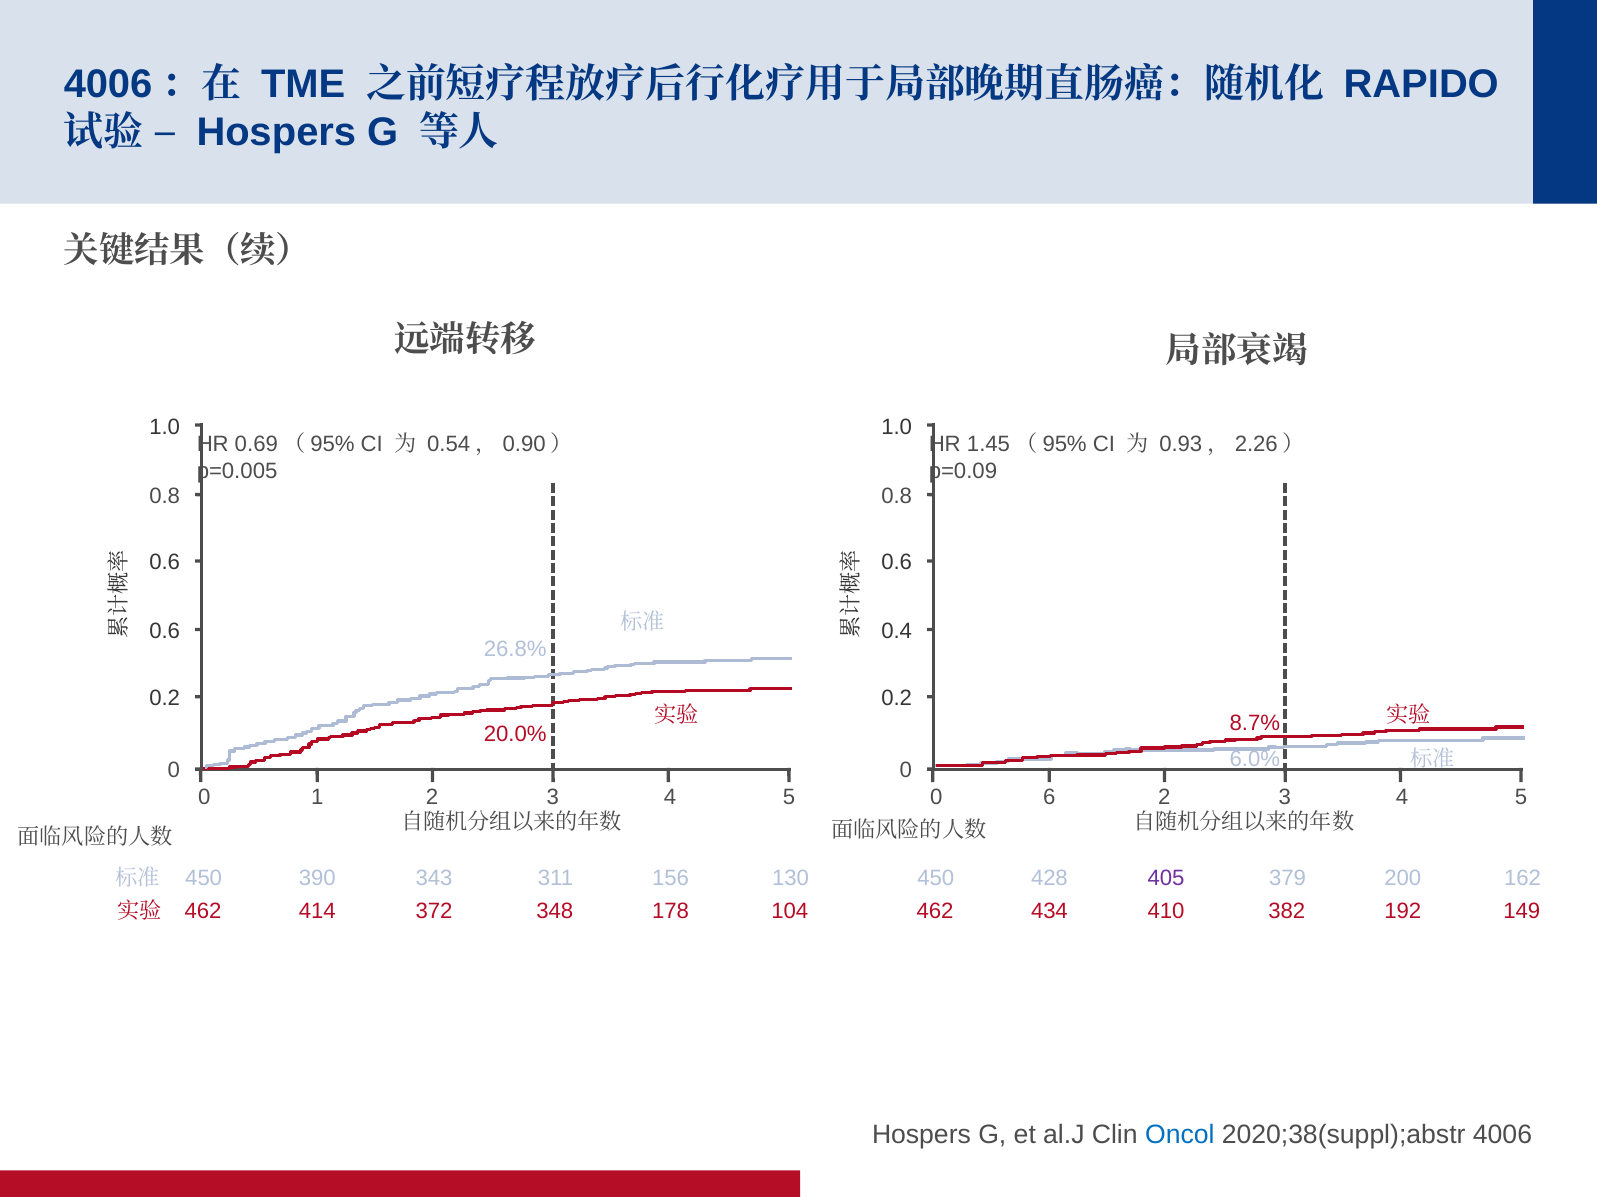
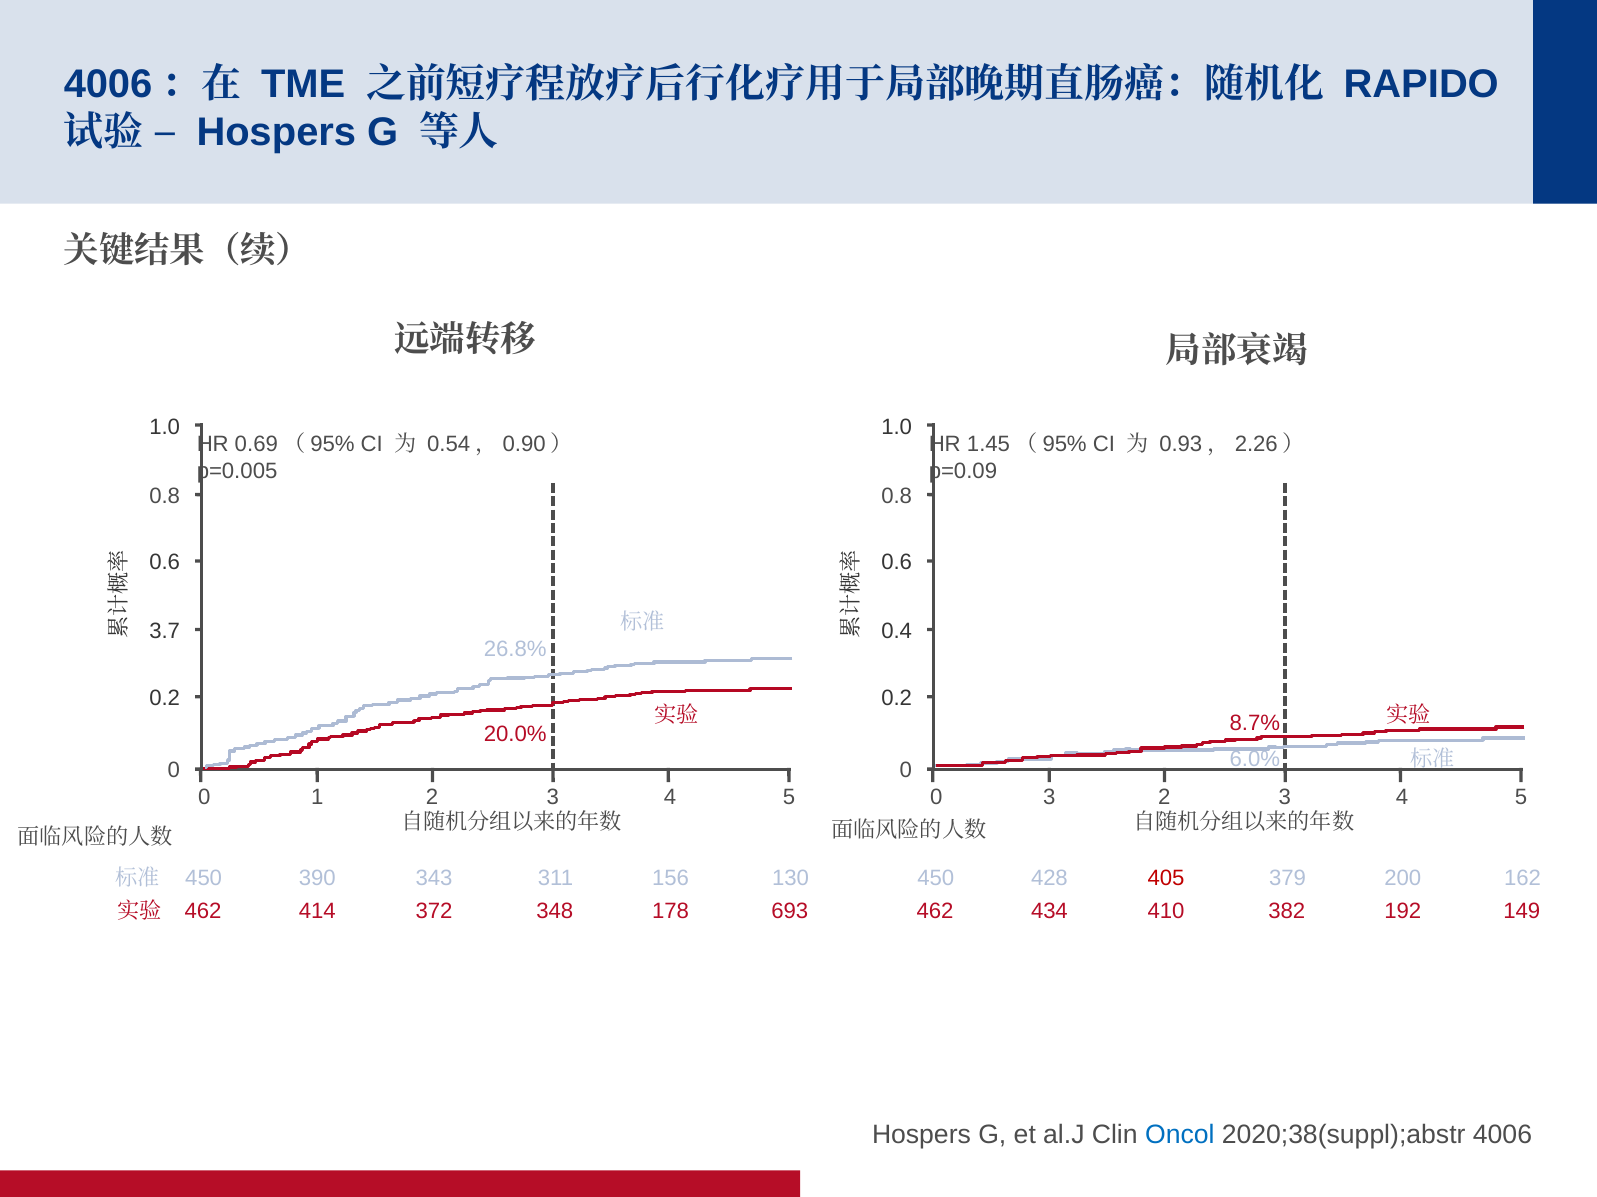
0.6: 0.6 -> 3.7 (165, 631)
0 6: 6 -> 3 (1049, 798)
405 colour: purple -> red (1166, 879)
104: 104 -> 693 (790, 912)
